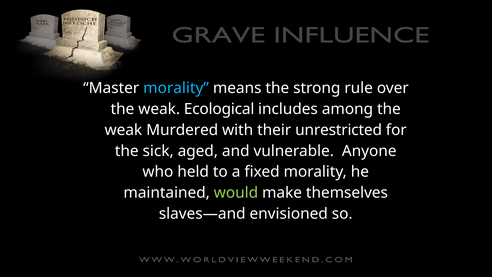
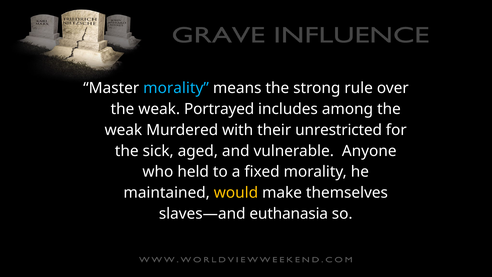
Ecological: Ecological -> Portrayed (219, 109)
would colour: light green -> yellow (236, 193)
envisioned: envisioned -> euthanasia (289, 214)
